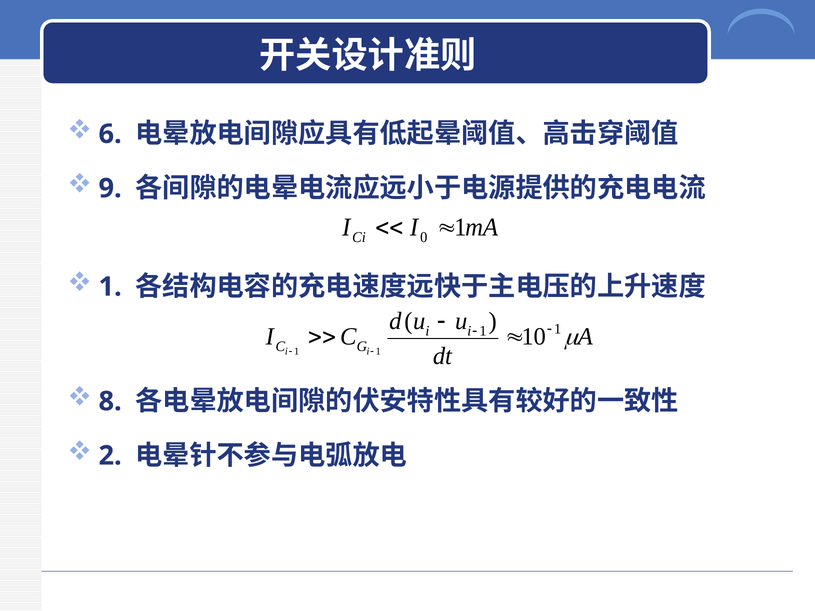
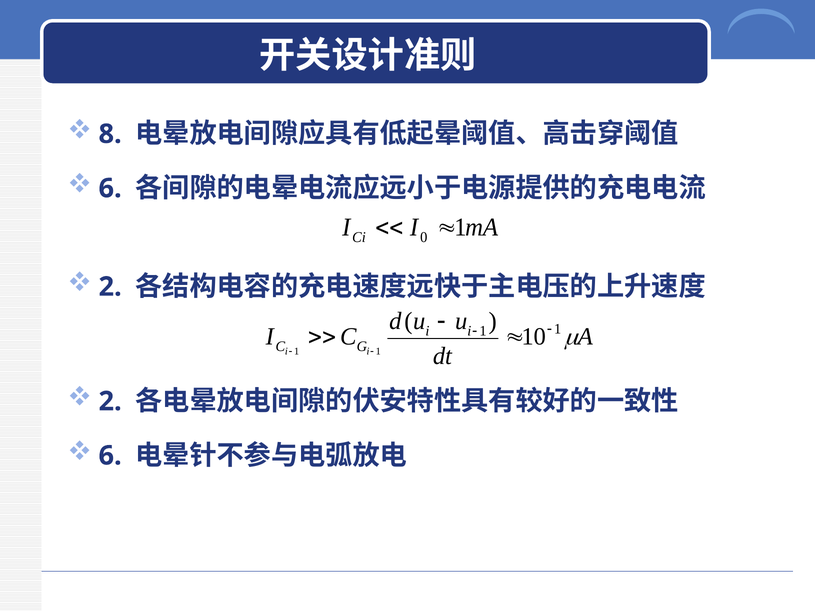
6: 6 -> 8 (110, 134)
9: 9 -> 6 (110, 188)
1: 1 -> 2 (110, 287)
8: 8 -> 2 (110, 401)
2: 2 -> 6 (110, 456)
